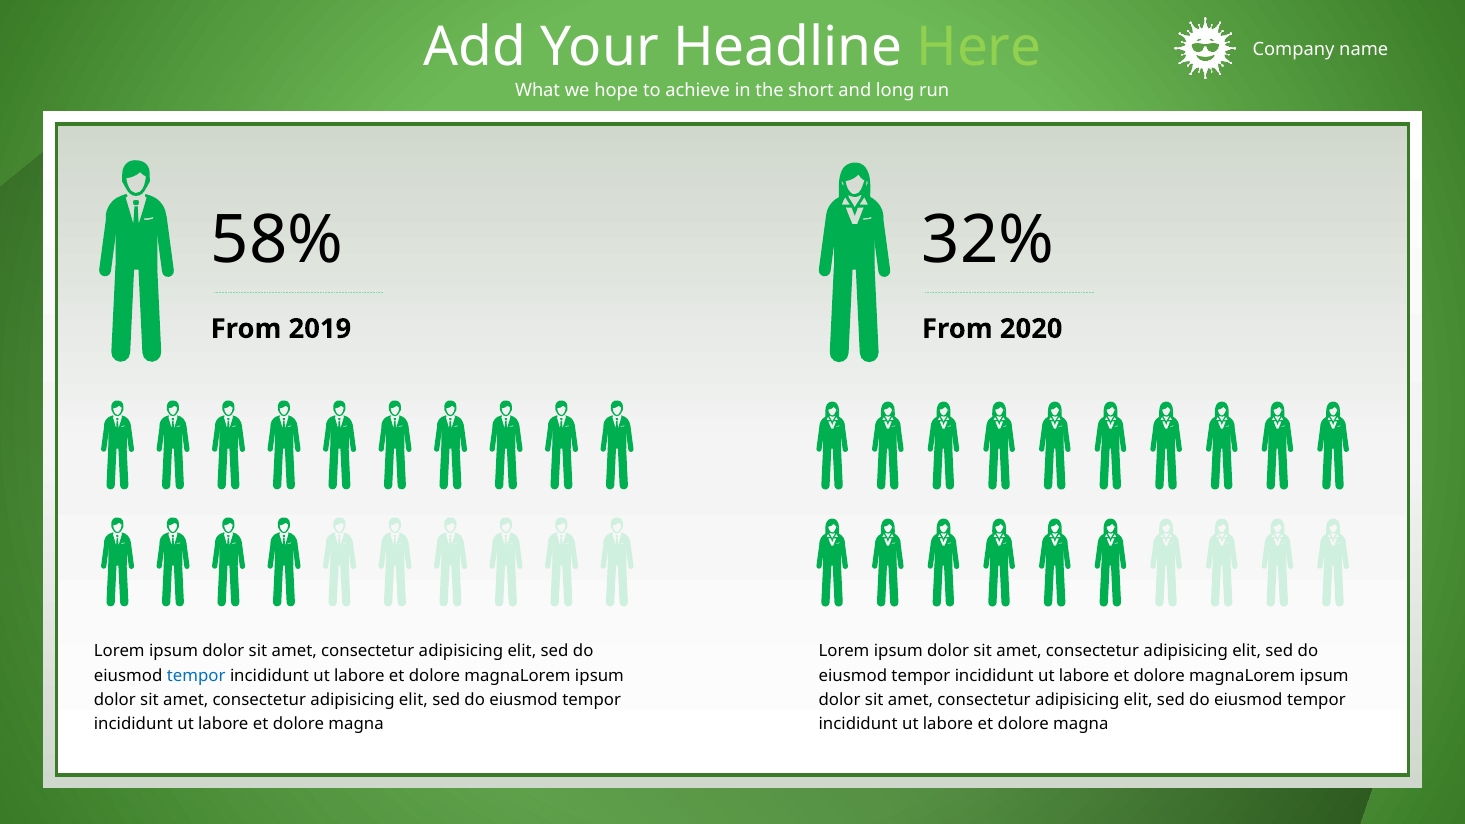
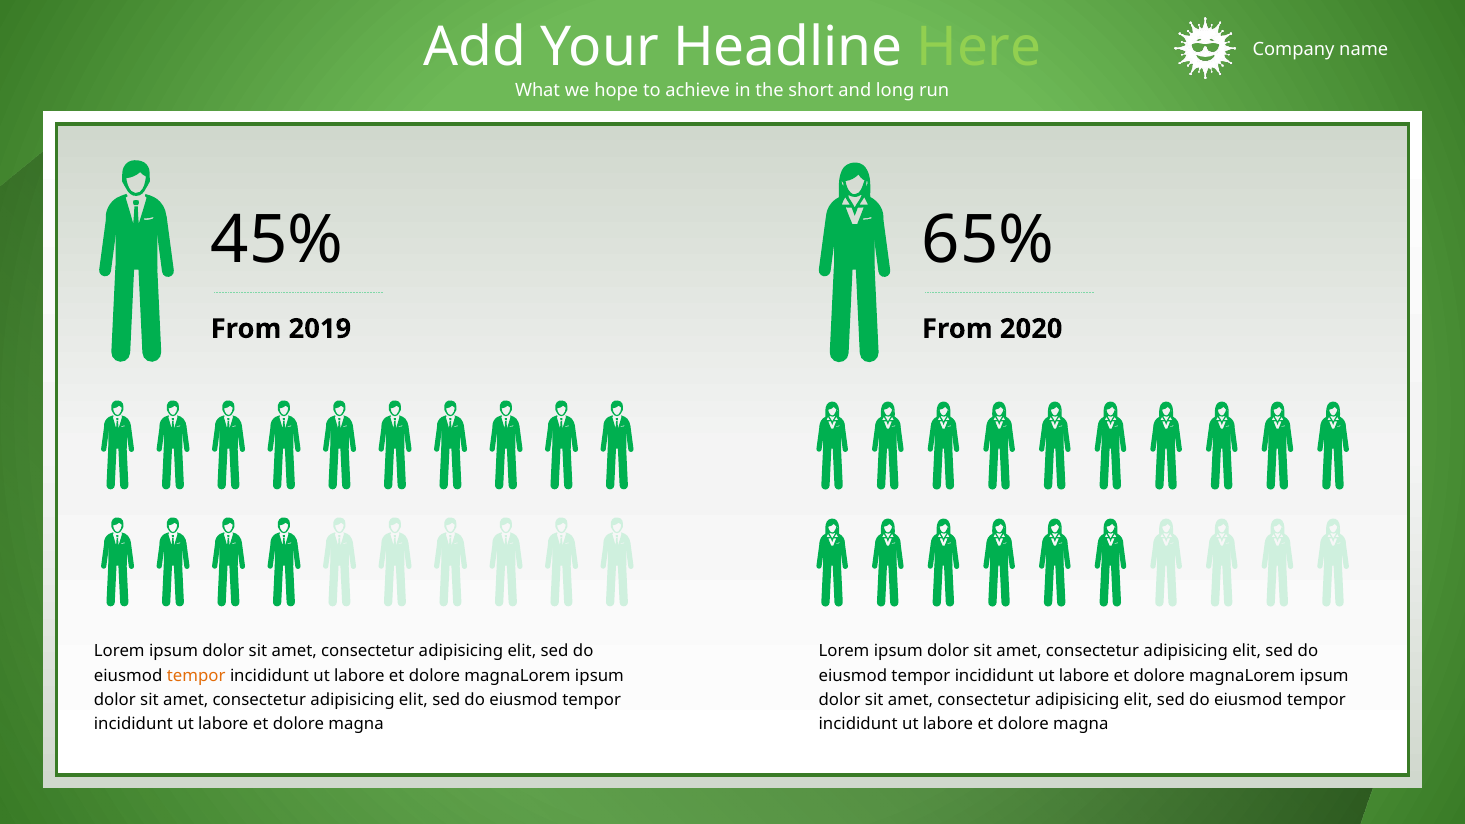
58%: 58% -> 45% (277, 240)
32%: 32% -> 65% (988, 240)
tempor colour: blue -> orange (196, 676)
